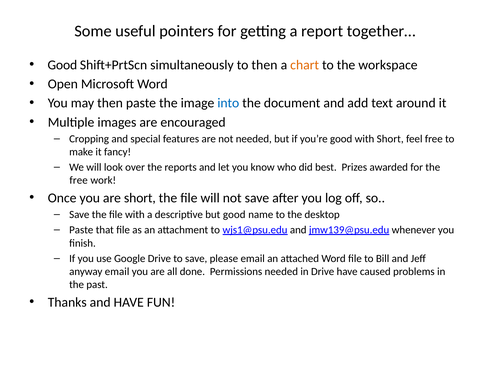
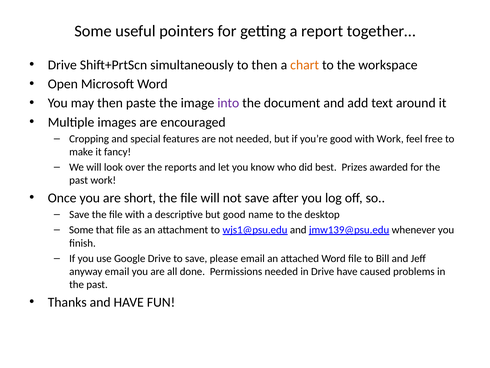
Good: Good -> Drive (62, 65)
into colour: blue -> purple (228, 103)
with Short: Short -> Work (390, 139)
free: free -> past (79, 180)
Paste: Paste -> Some (81, 230)
